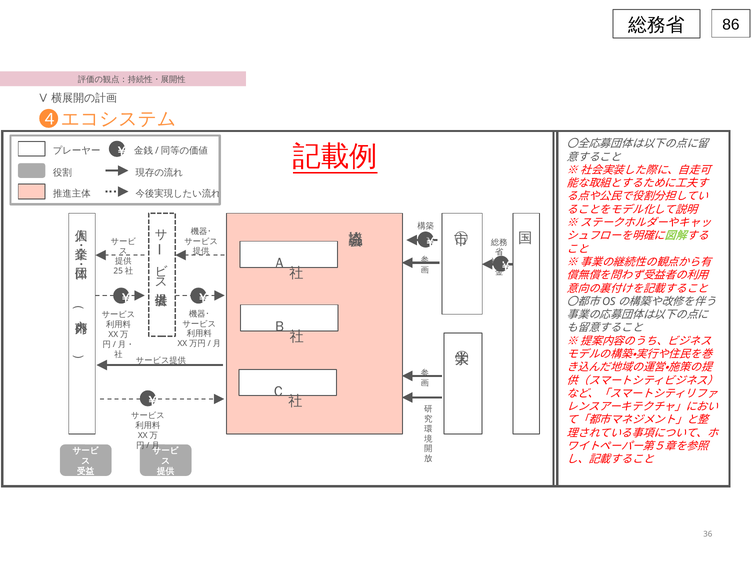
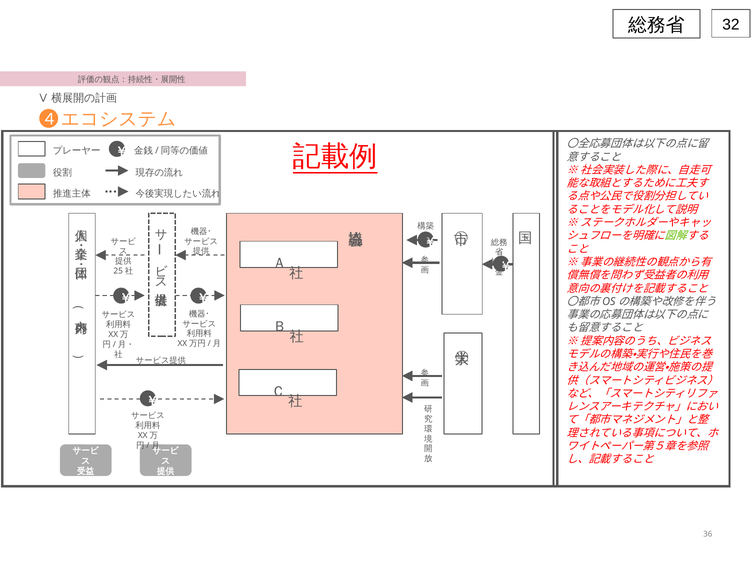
86: 86 -> 32 (731, 25)
